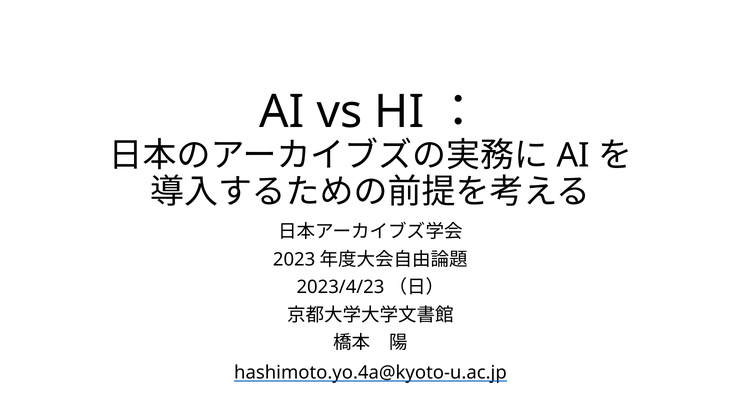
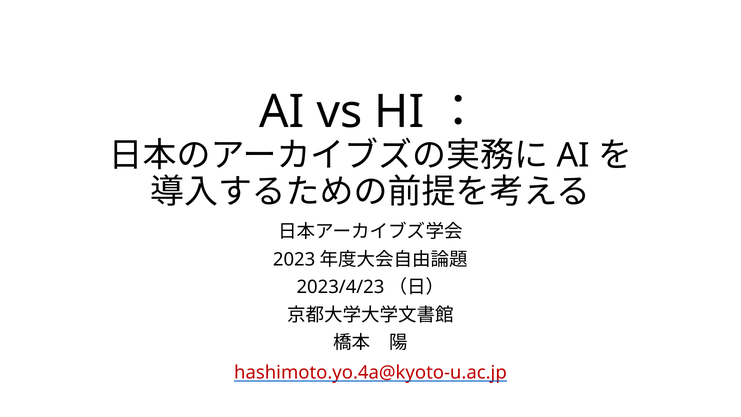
hashimoto.yo.4a@kyoto-u.ac.jp colour: black -> red (370, 372)
